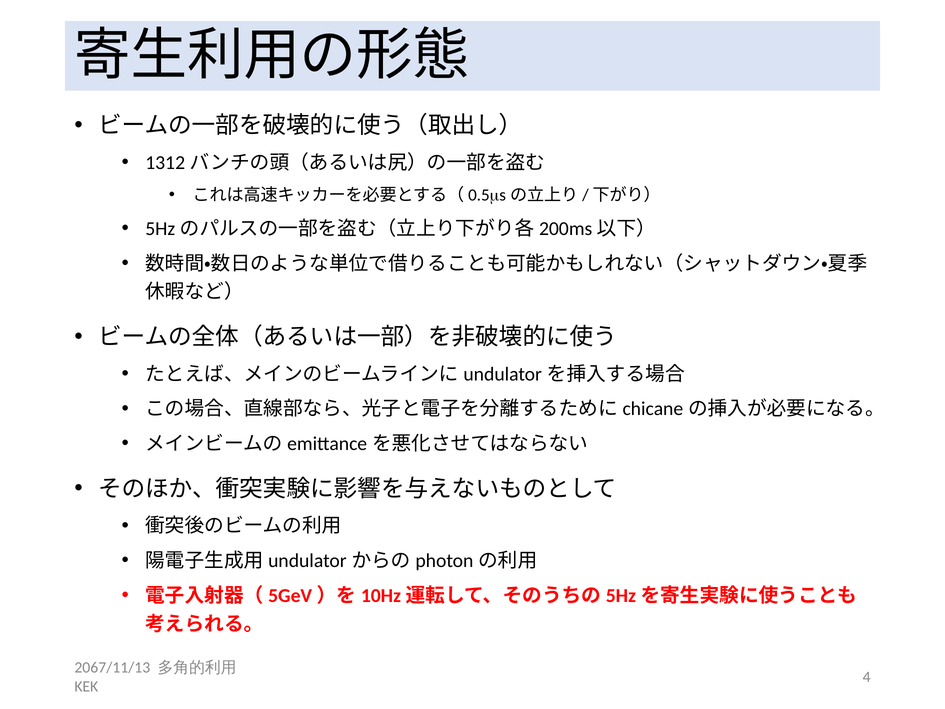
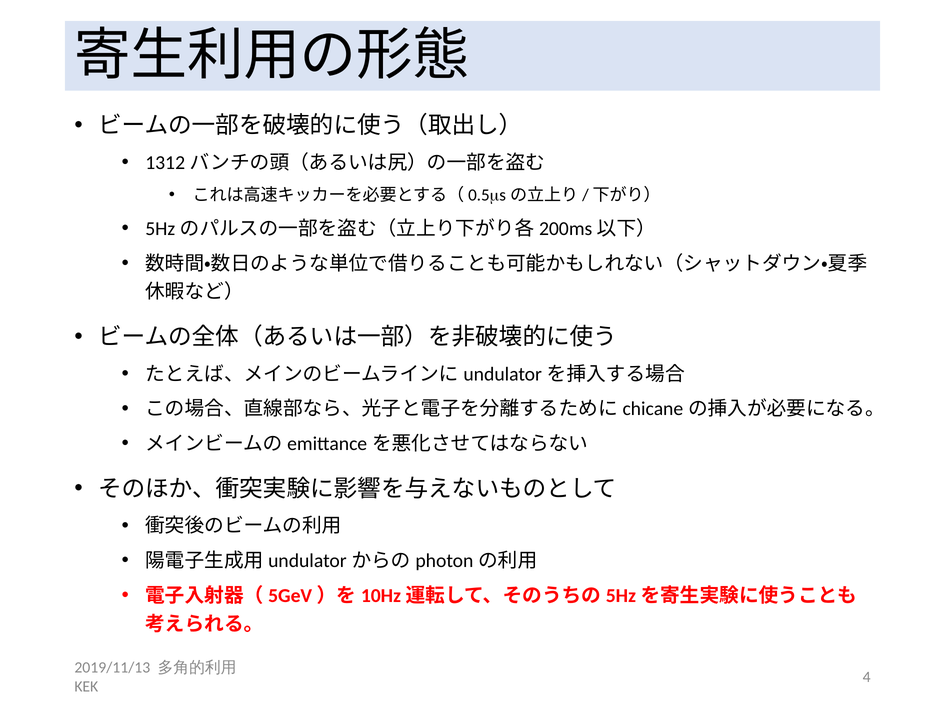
2067/11/13: 2067/11/13 -> 2019/11/13 (112, 667)
